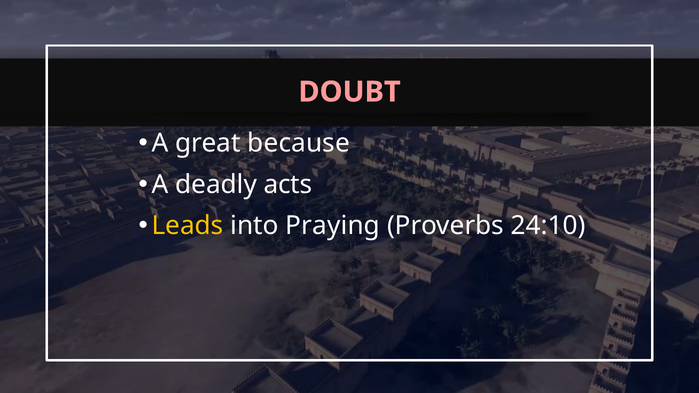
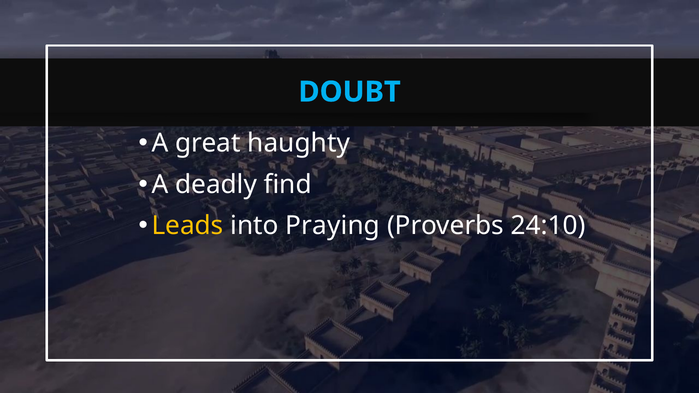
DOUBT colour: pink -> light blue (350, 92)
because: because -> haughty (299, 143)
acts: acts -> find (288, 184)
